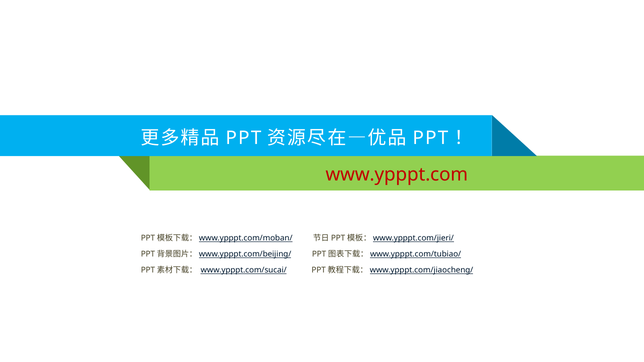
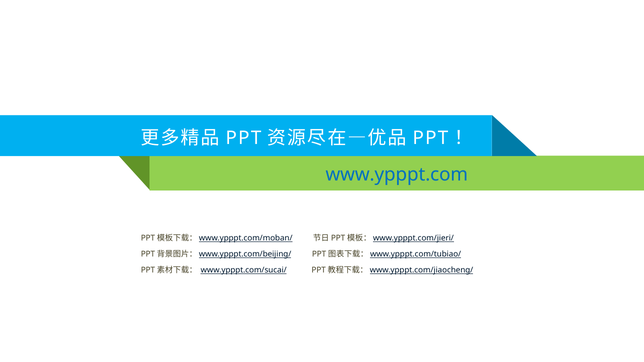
www.ypppt.com colour: red -> blue (397, 174)
